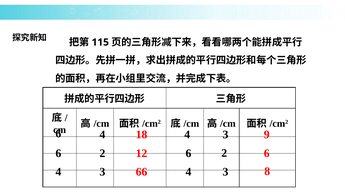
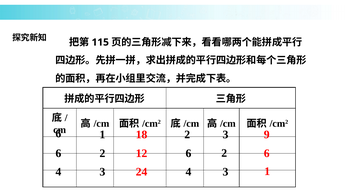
4: 4 -> 1 (102, 135)
18 4: 4 -> 2 (187, 135)
66: 66 -> 24 (142, 172)
3 8: 8 -> 1 (267, 171)
